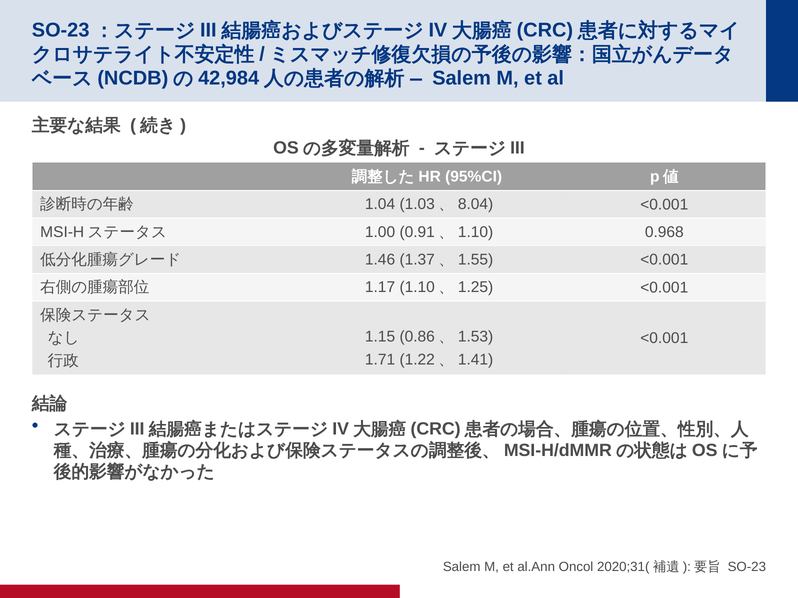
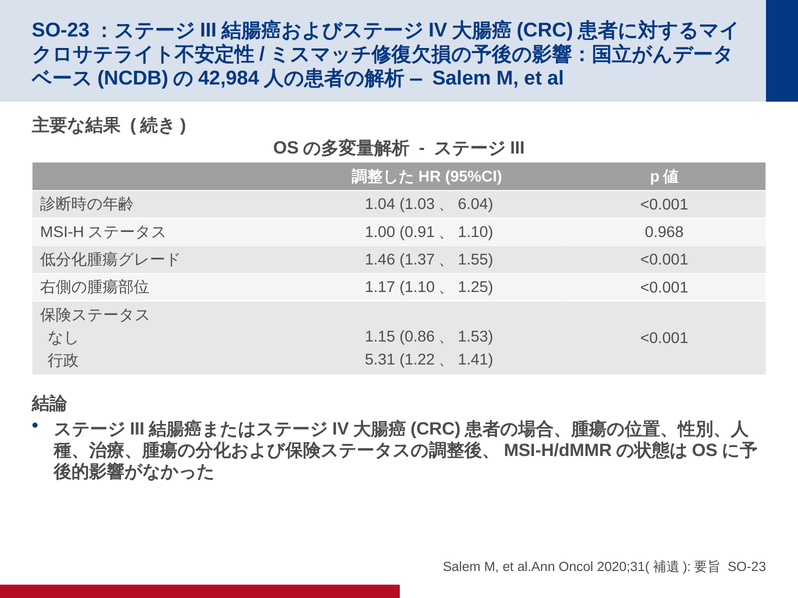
8.04: 8.04 -> 6.04 (476, 204)
1.71: 1.71 -> 5.31 (380, 360)
